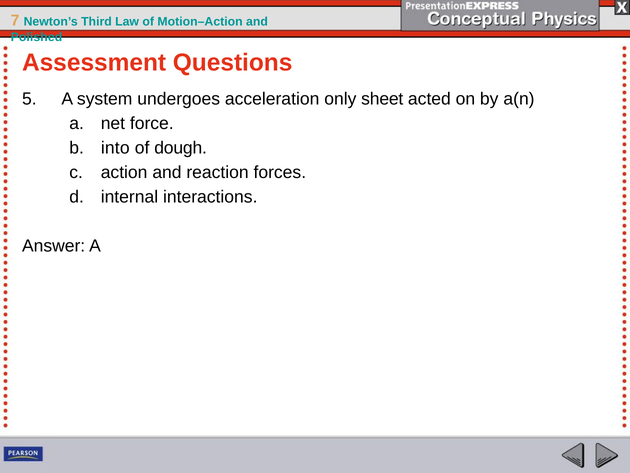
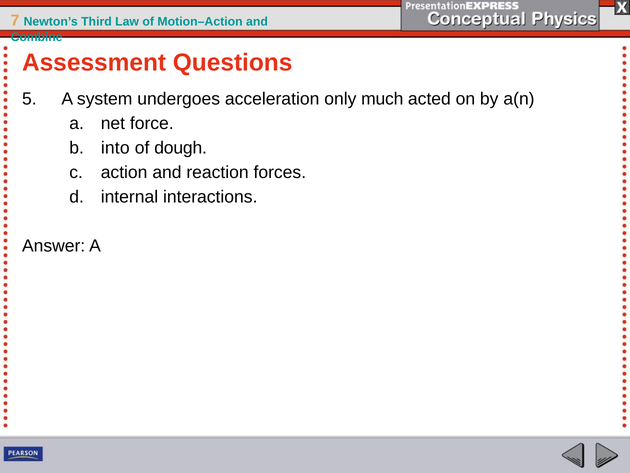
Polished: Polished -> Combine (37, 37)
sheet: sheet -> much (382, 99)
